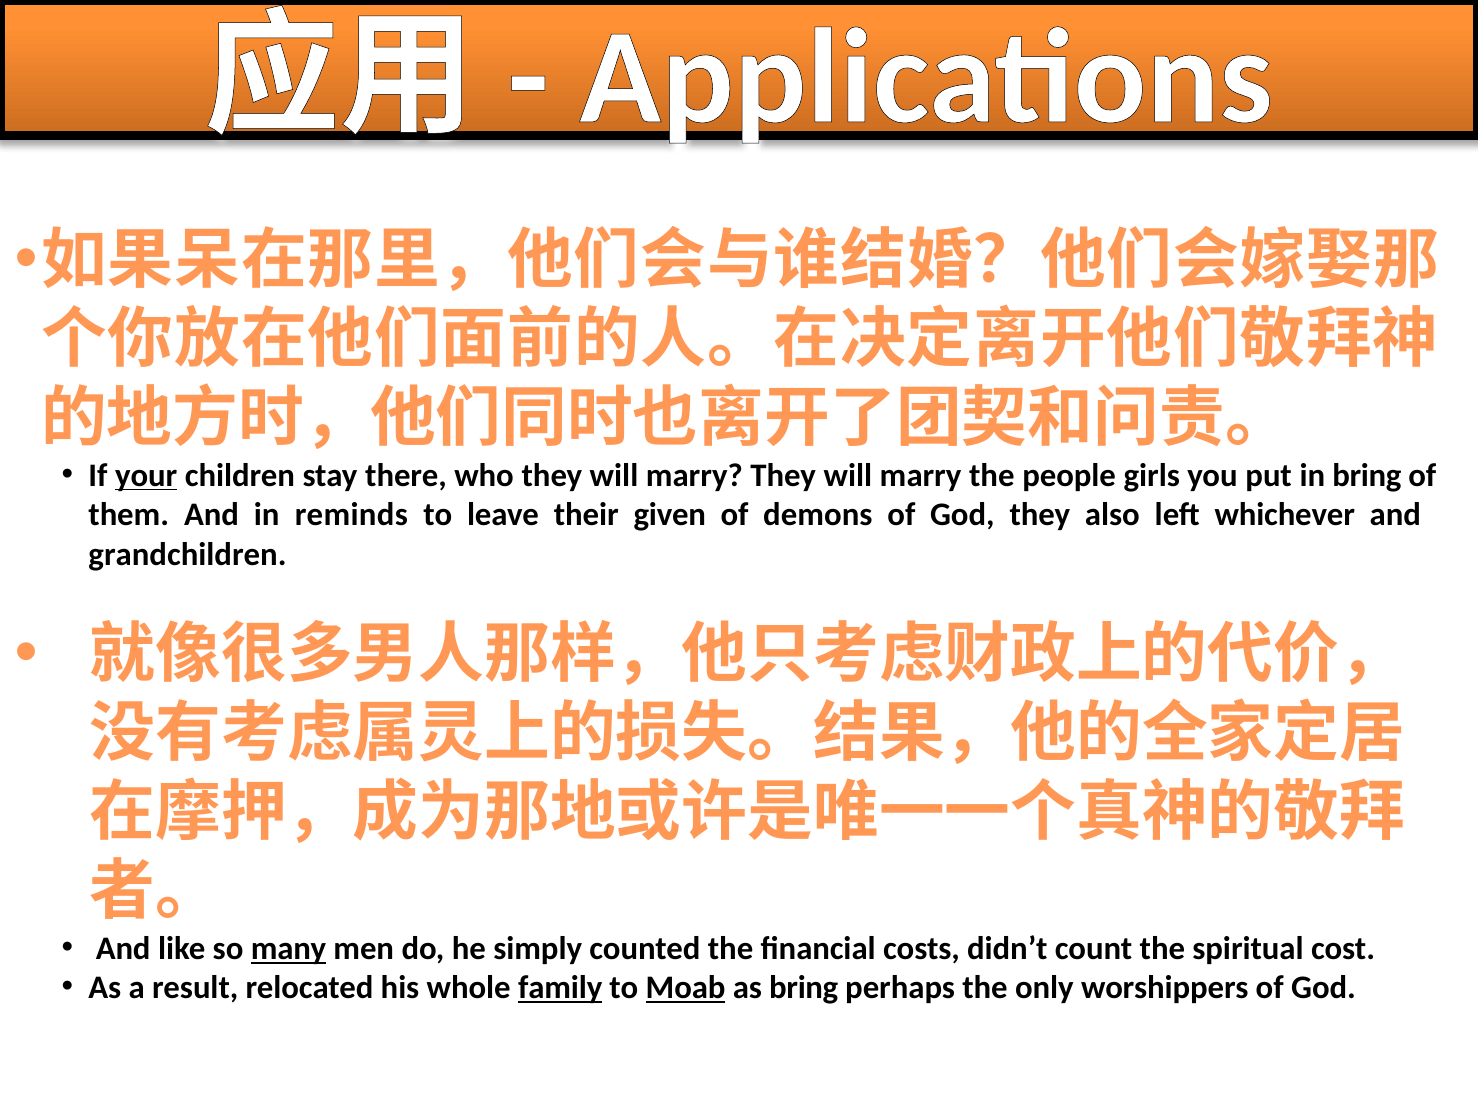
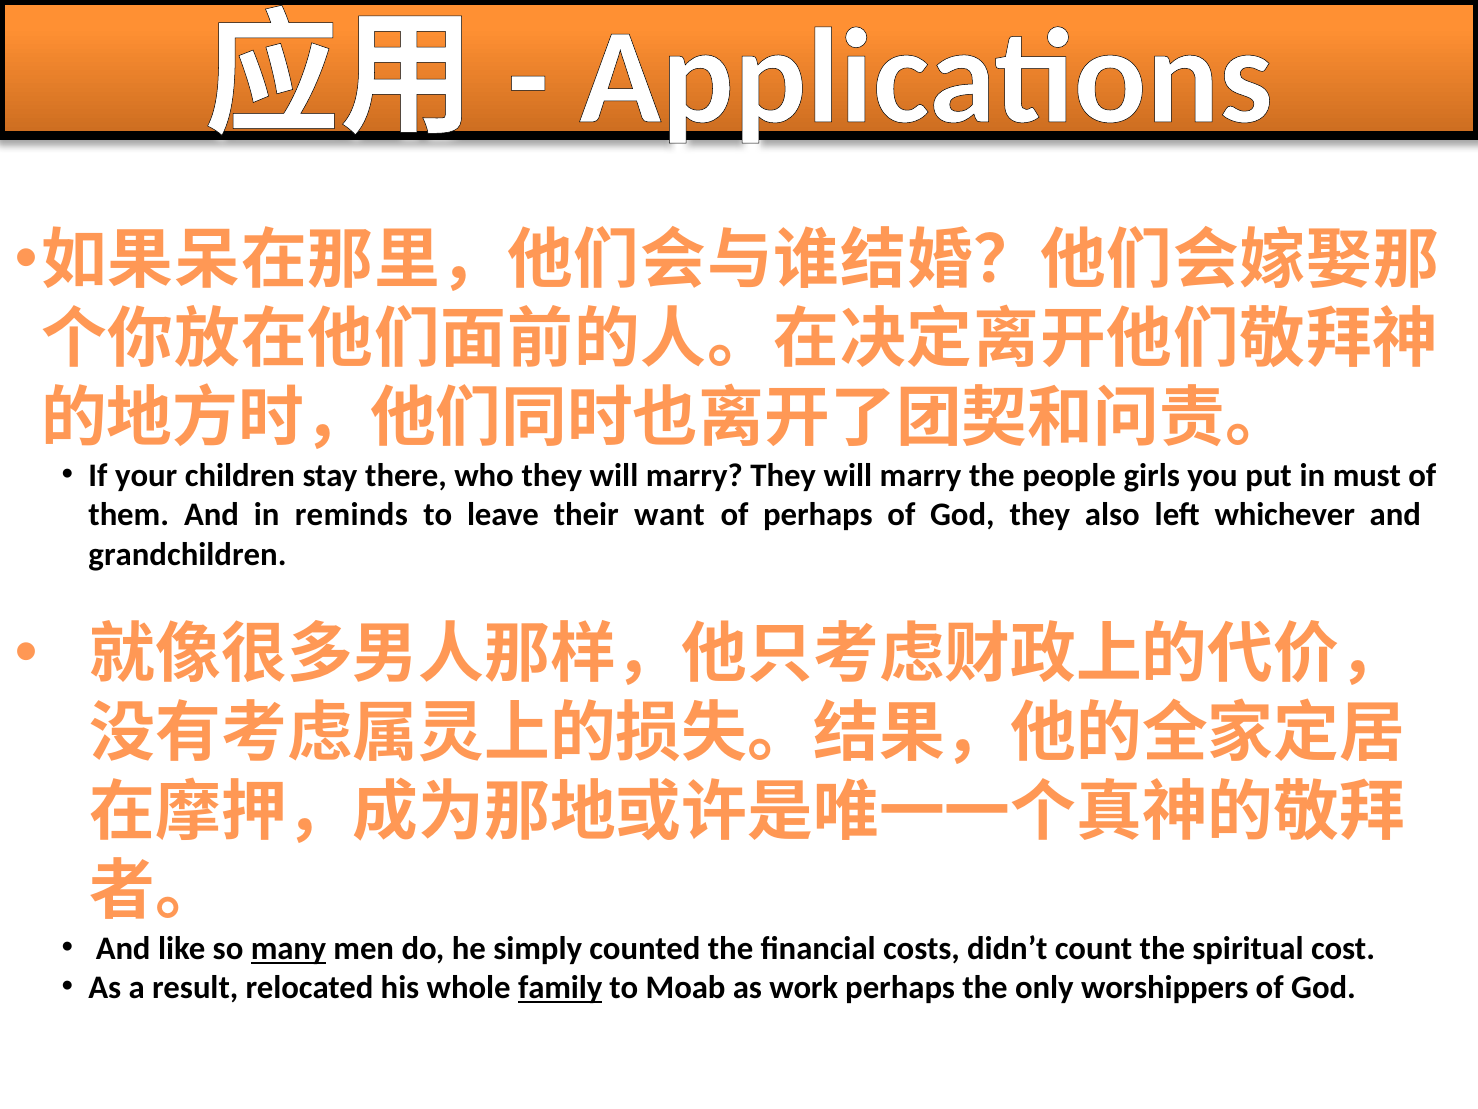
your underline: present -> none (146, 475)
in bring: bring -> must (1367, 475)
given: given -> want (670, 515)
of demons: demons -> perhaps (818, 515)
Moab underline: present -> none (686, 988)
as bring: bring -> work (804, 988)
